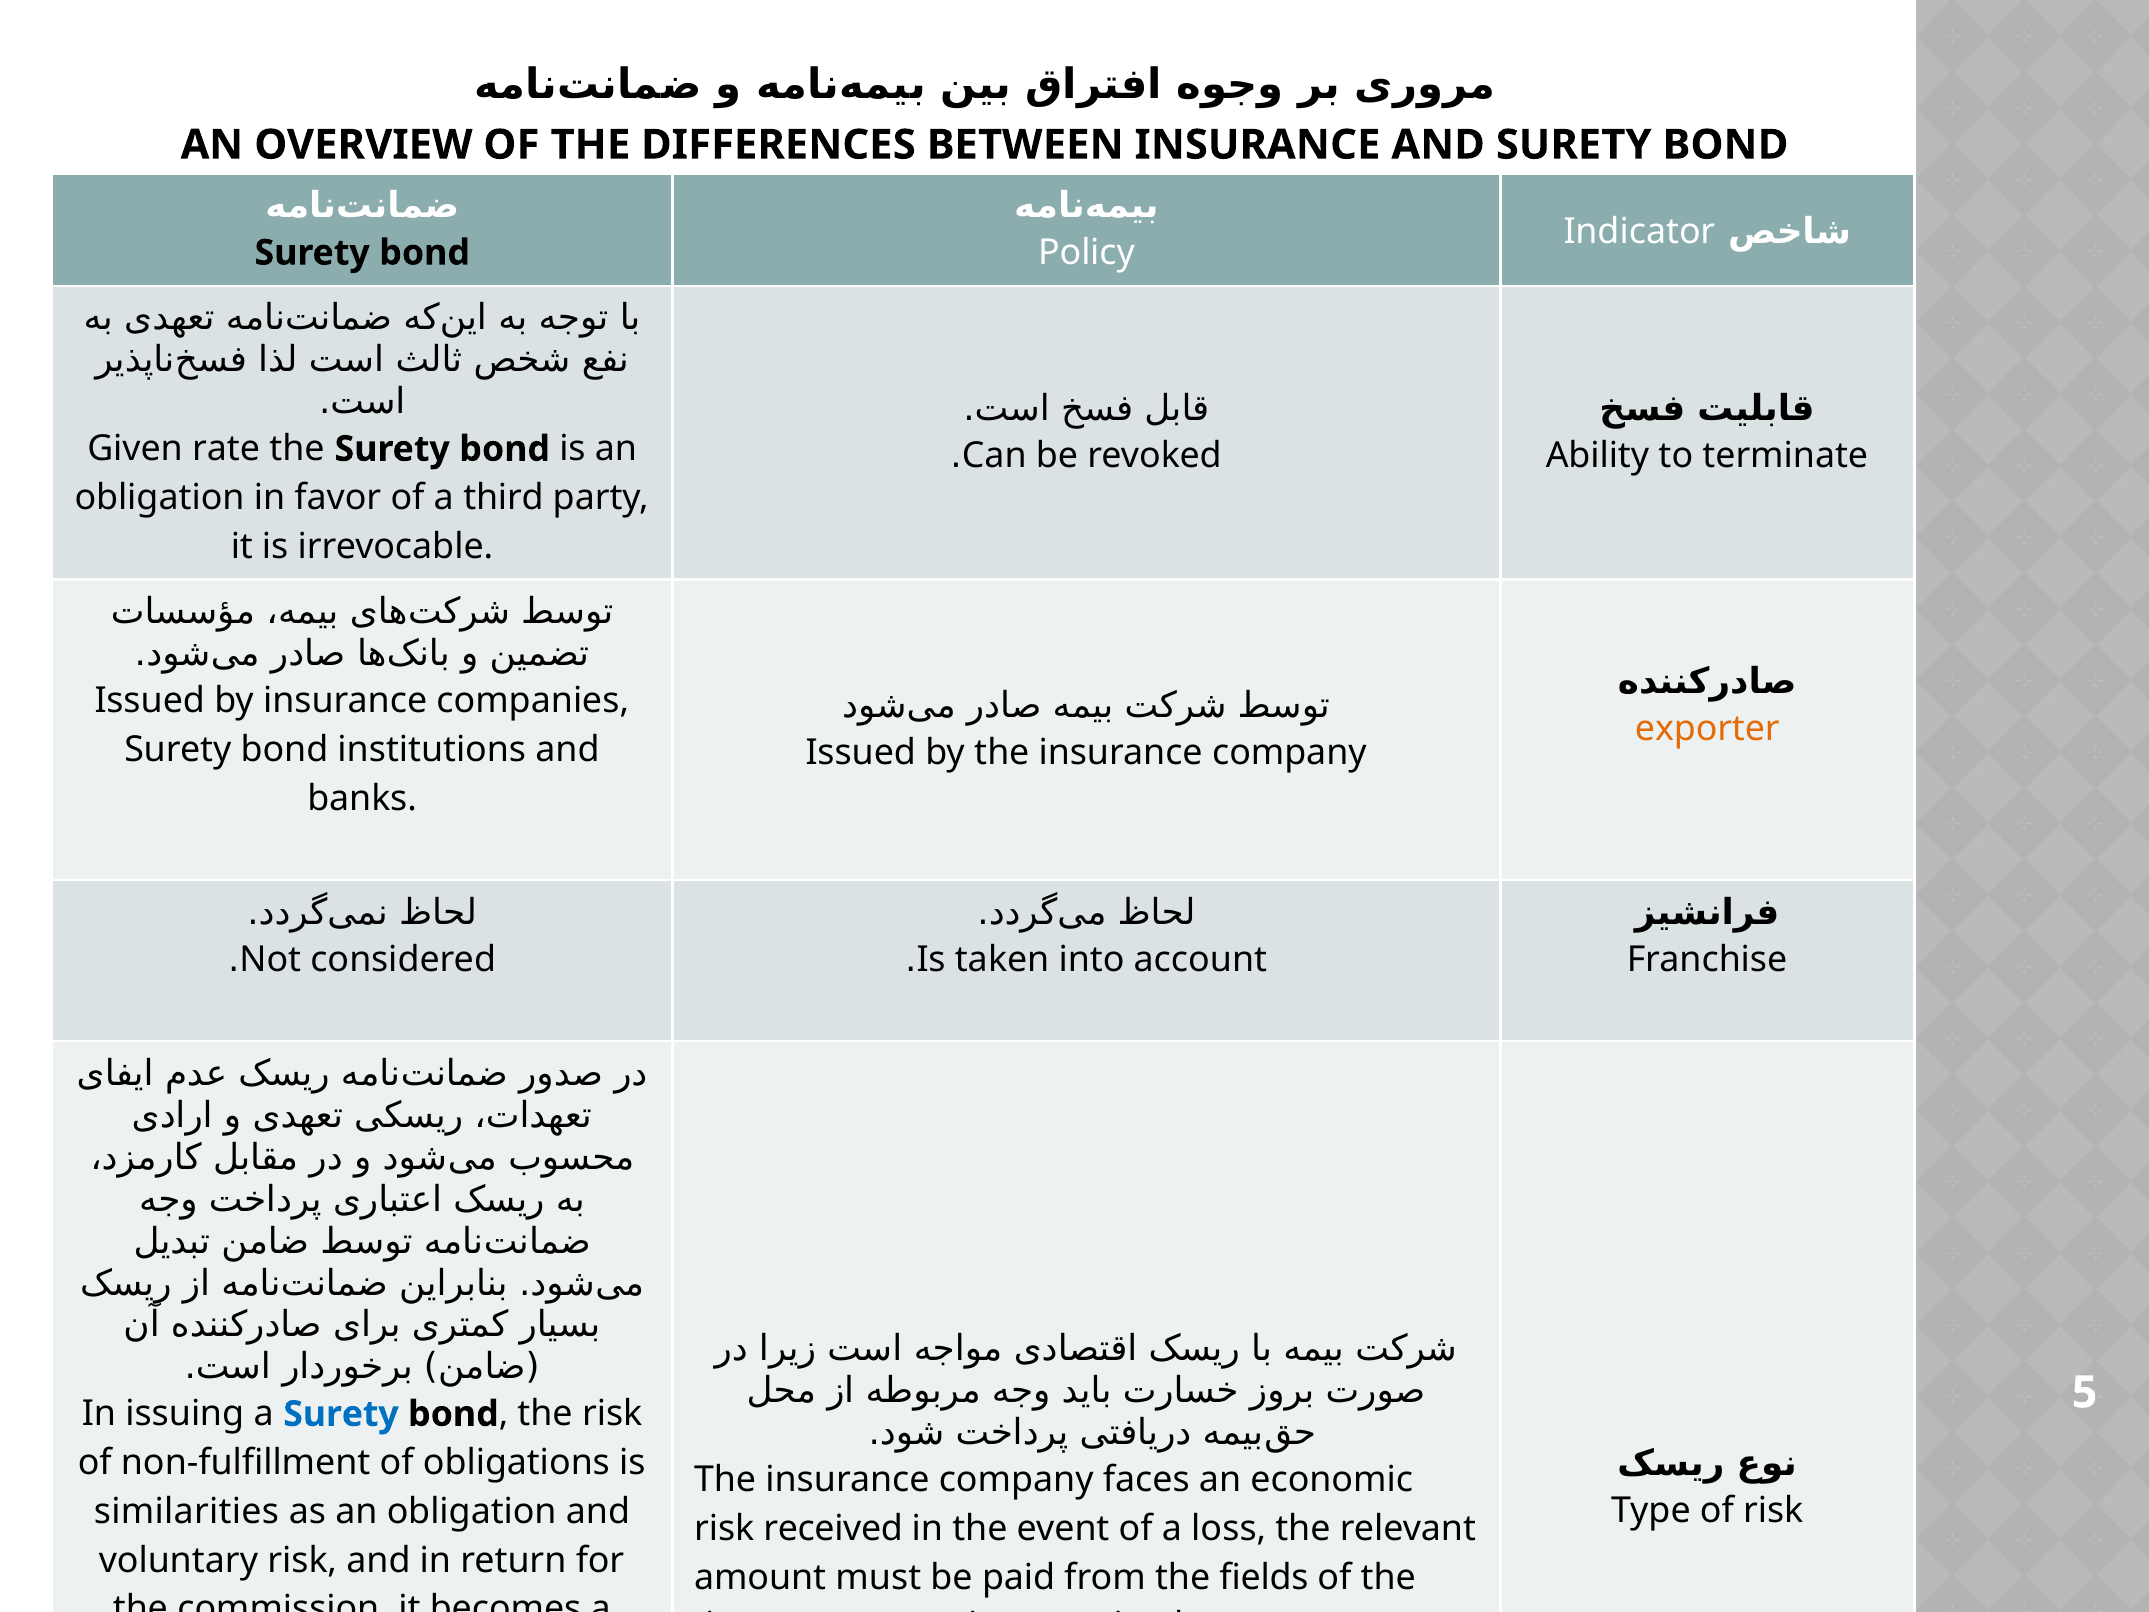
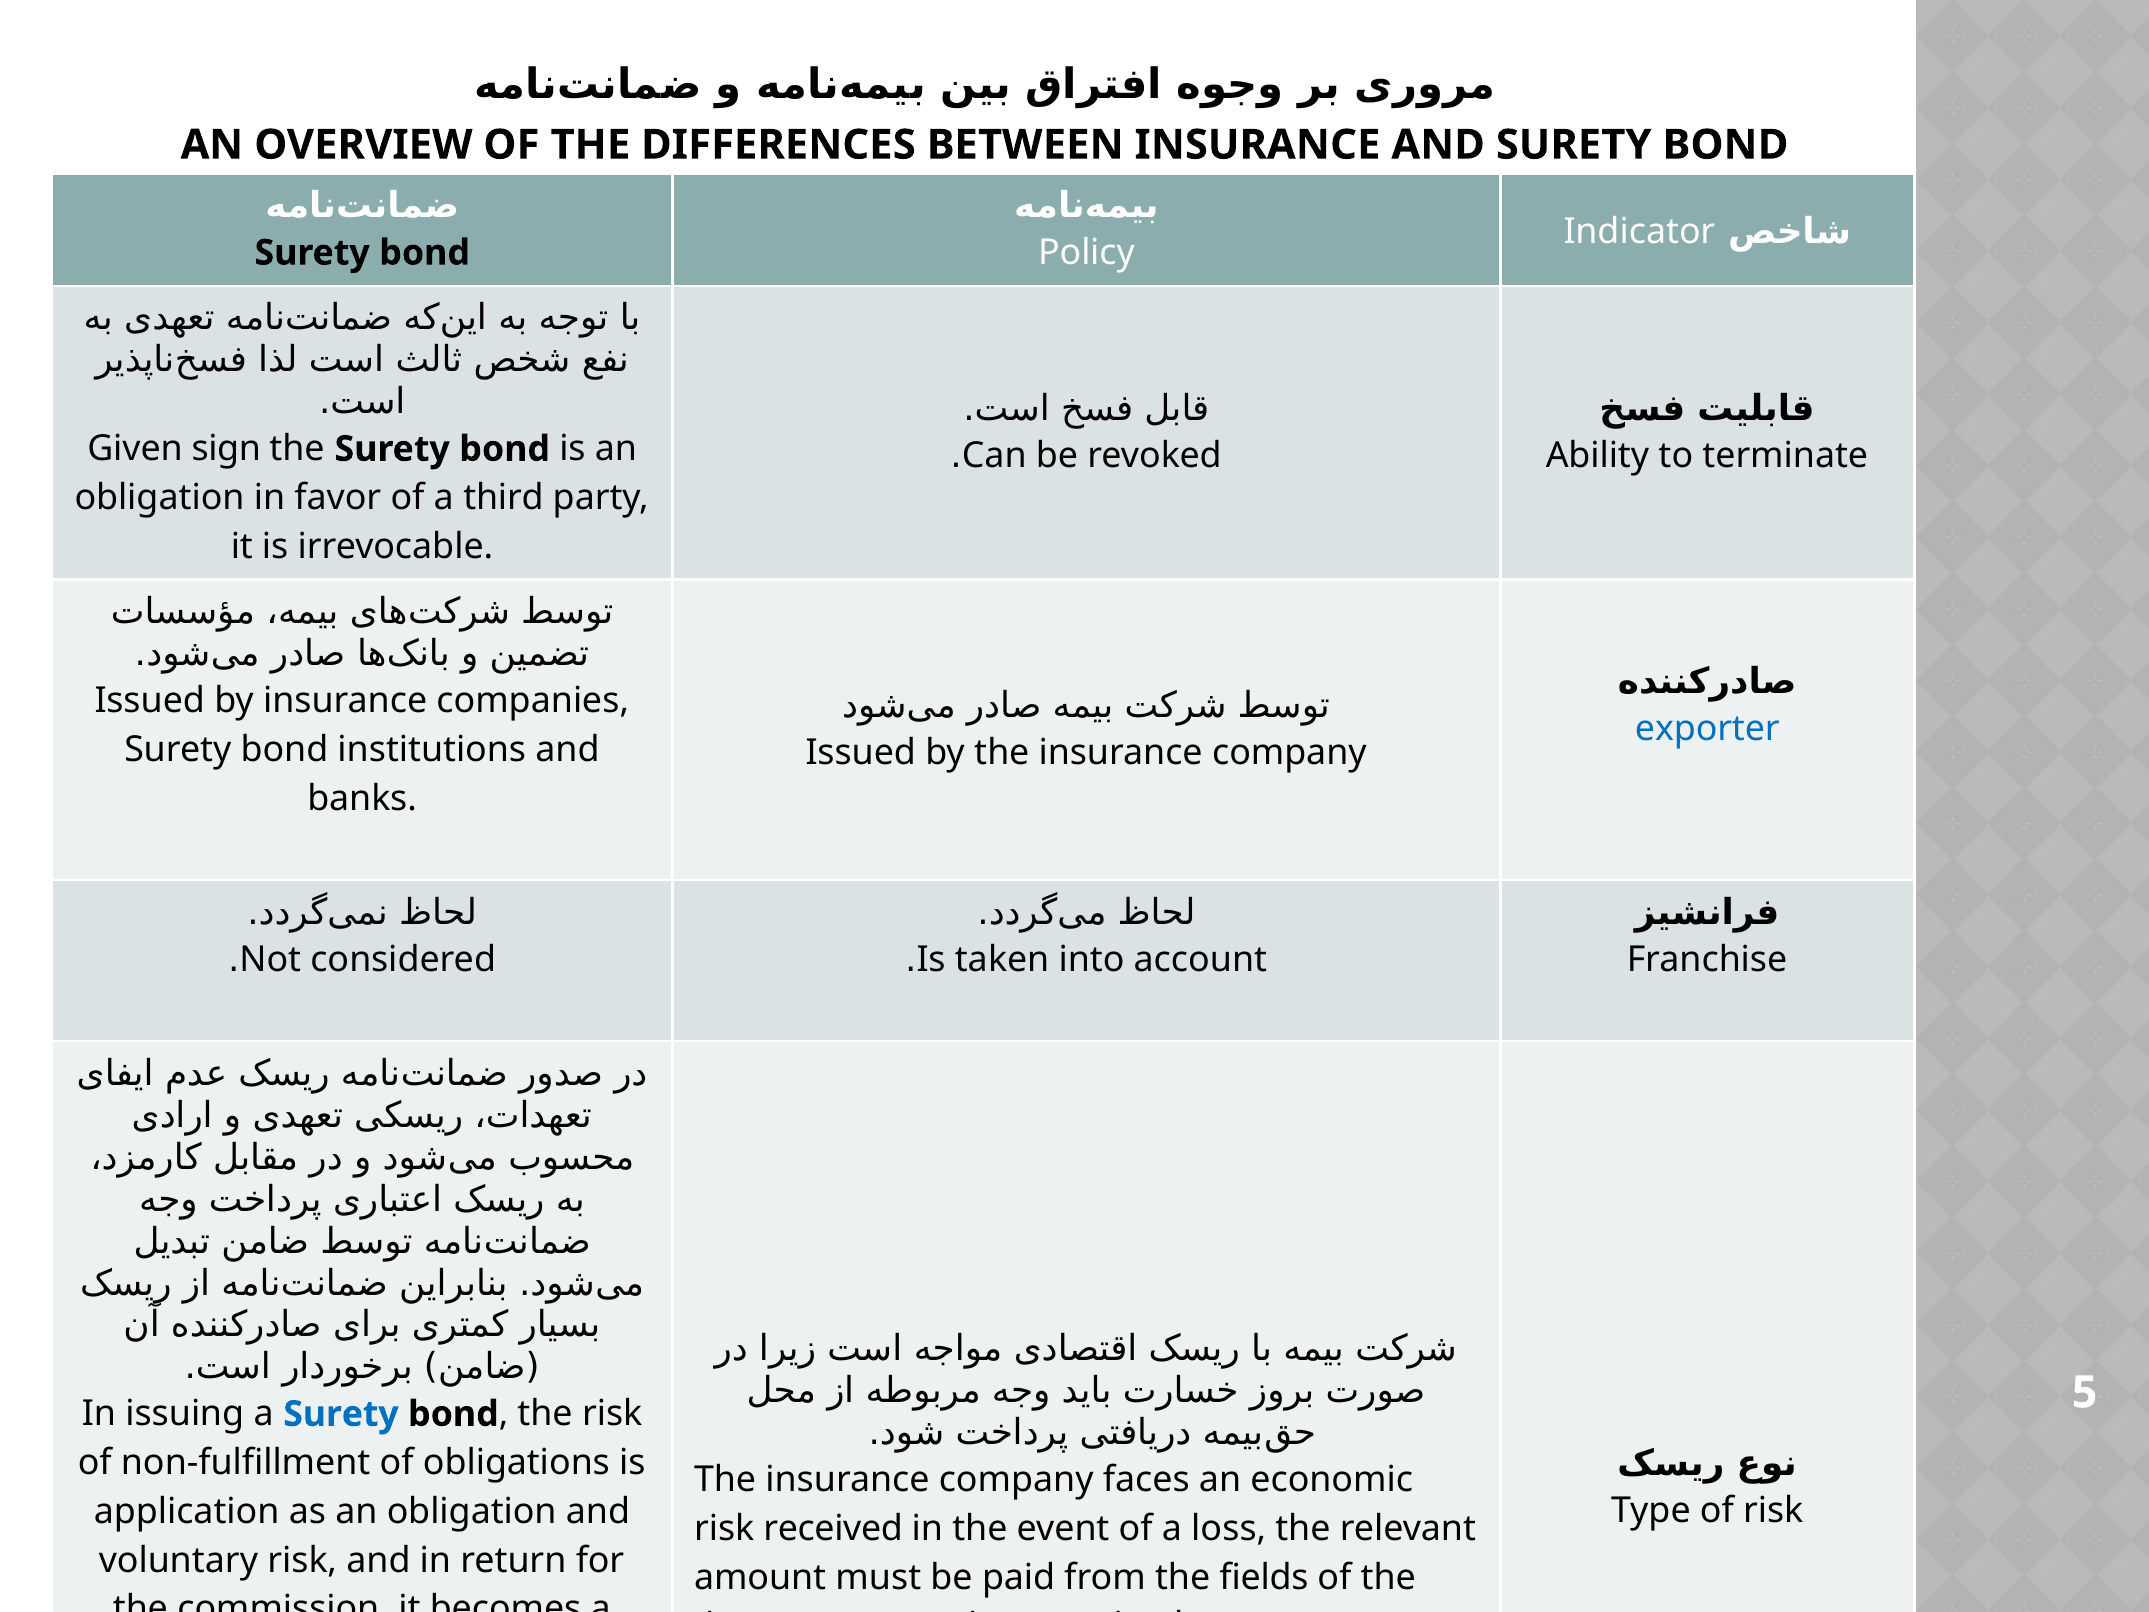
rate: rate -> sign (226, 449)
exporter colour: orange -> blue (1707, 728)
similarities: similarities -> application (187, 1511)
